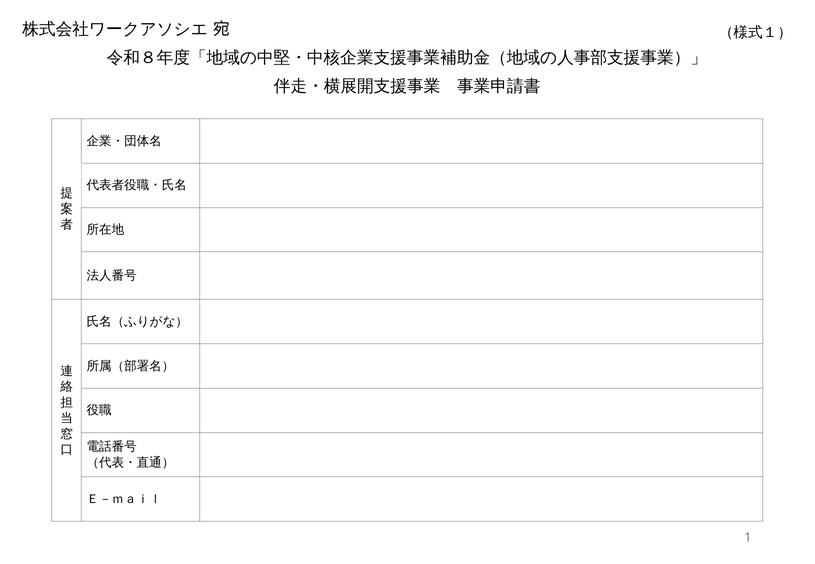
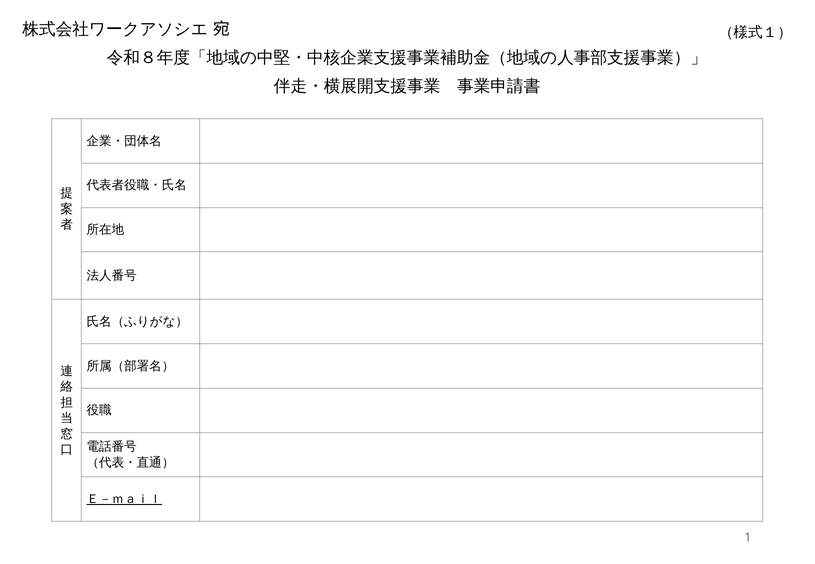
Ｅ－ｍａｉｌ underline: none -> present (124, 499)
